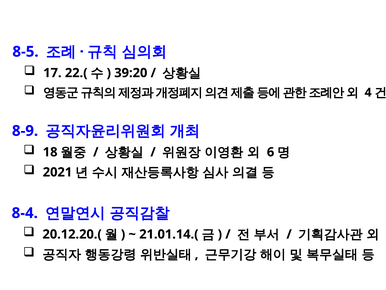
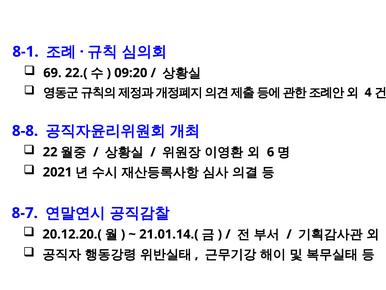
8-5: 8-5 -> 8-1 (25, 52)
17: 17 -> 69 (52, 73)
39:20: 39:20 -> 09:20 (131, 73)
8-9: 8-9 -> 8-8 (25, 131)
18: 18 -> 22 (50, 152)
8-4: 8-4 -> 8-7 (25, 213)
